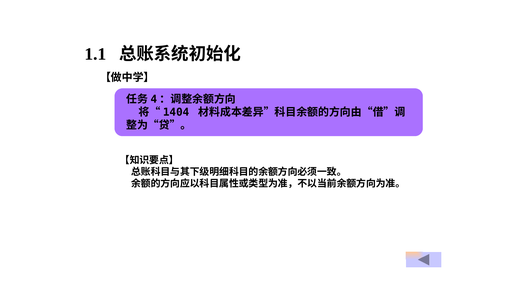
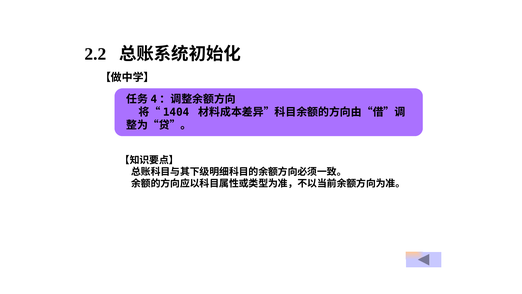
1.1: 1.1 -> 2.2 (95, 54)
